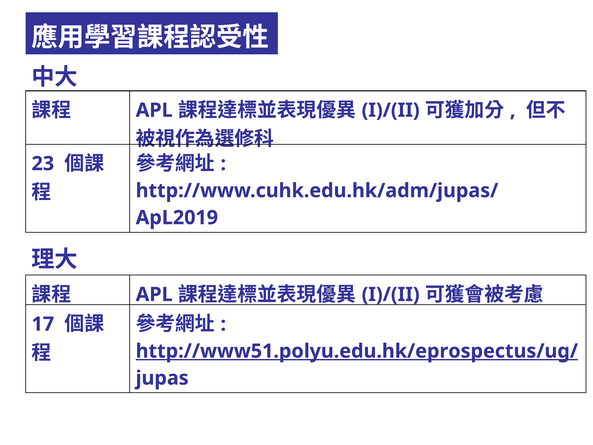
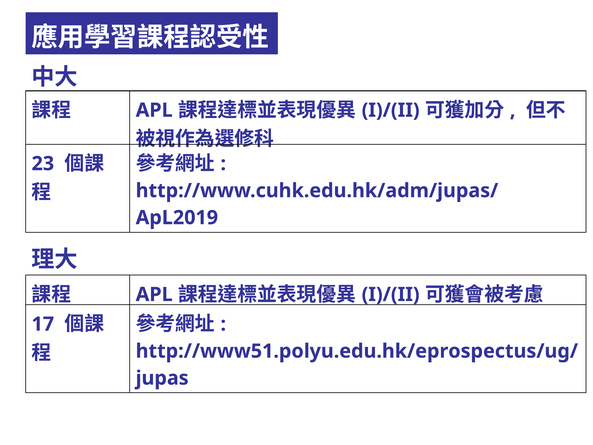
http://www51.polyu.edu.hk/eprospectus/ug/ underline: present -> none (357, 351)
